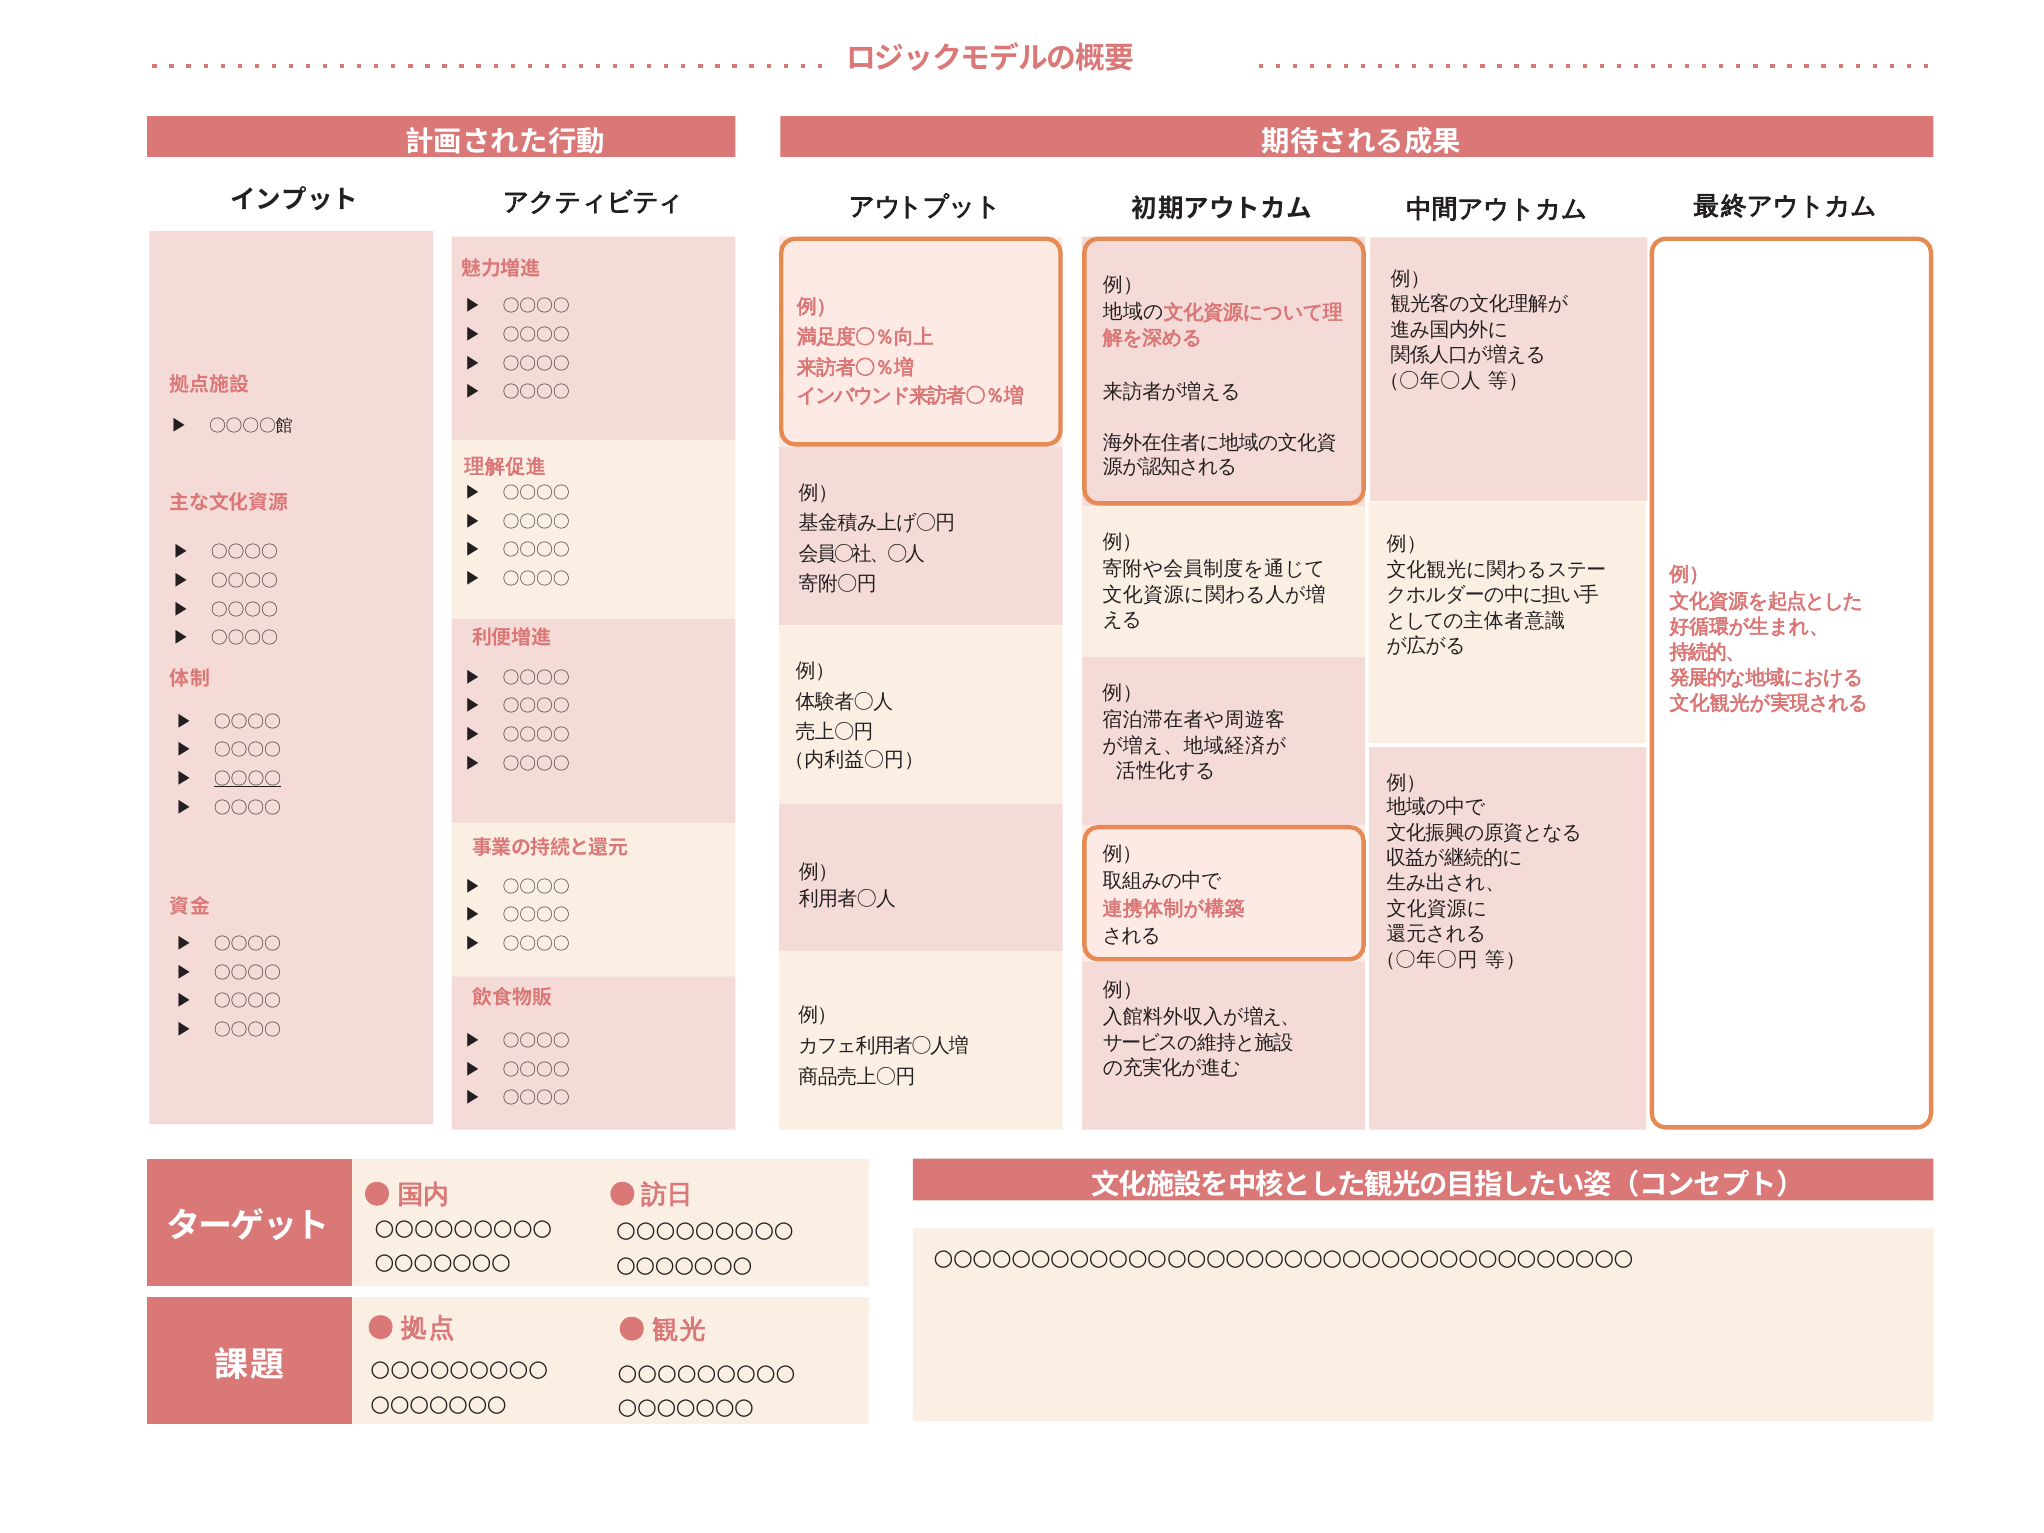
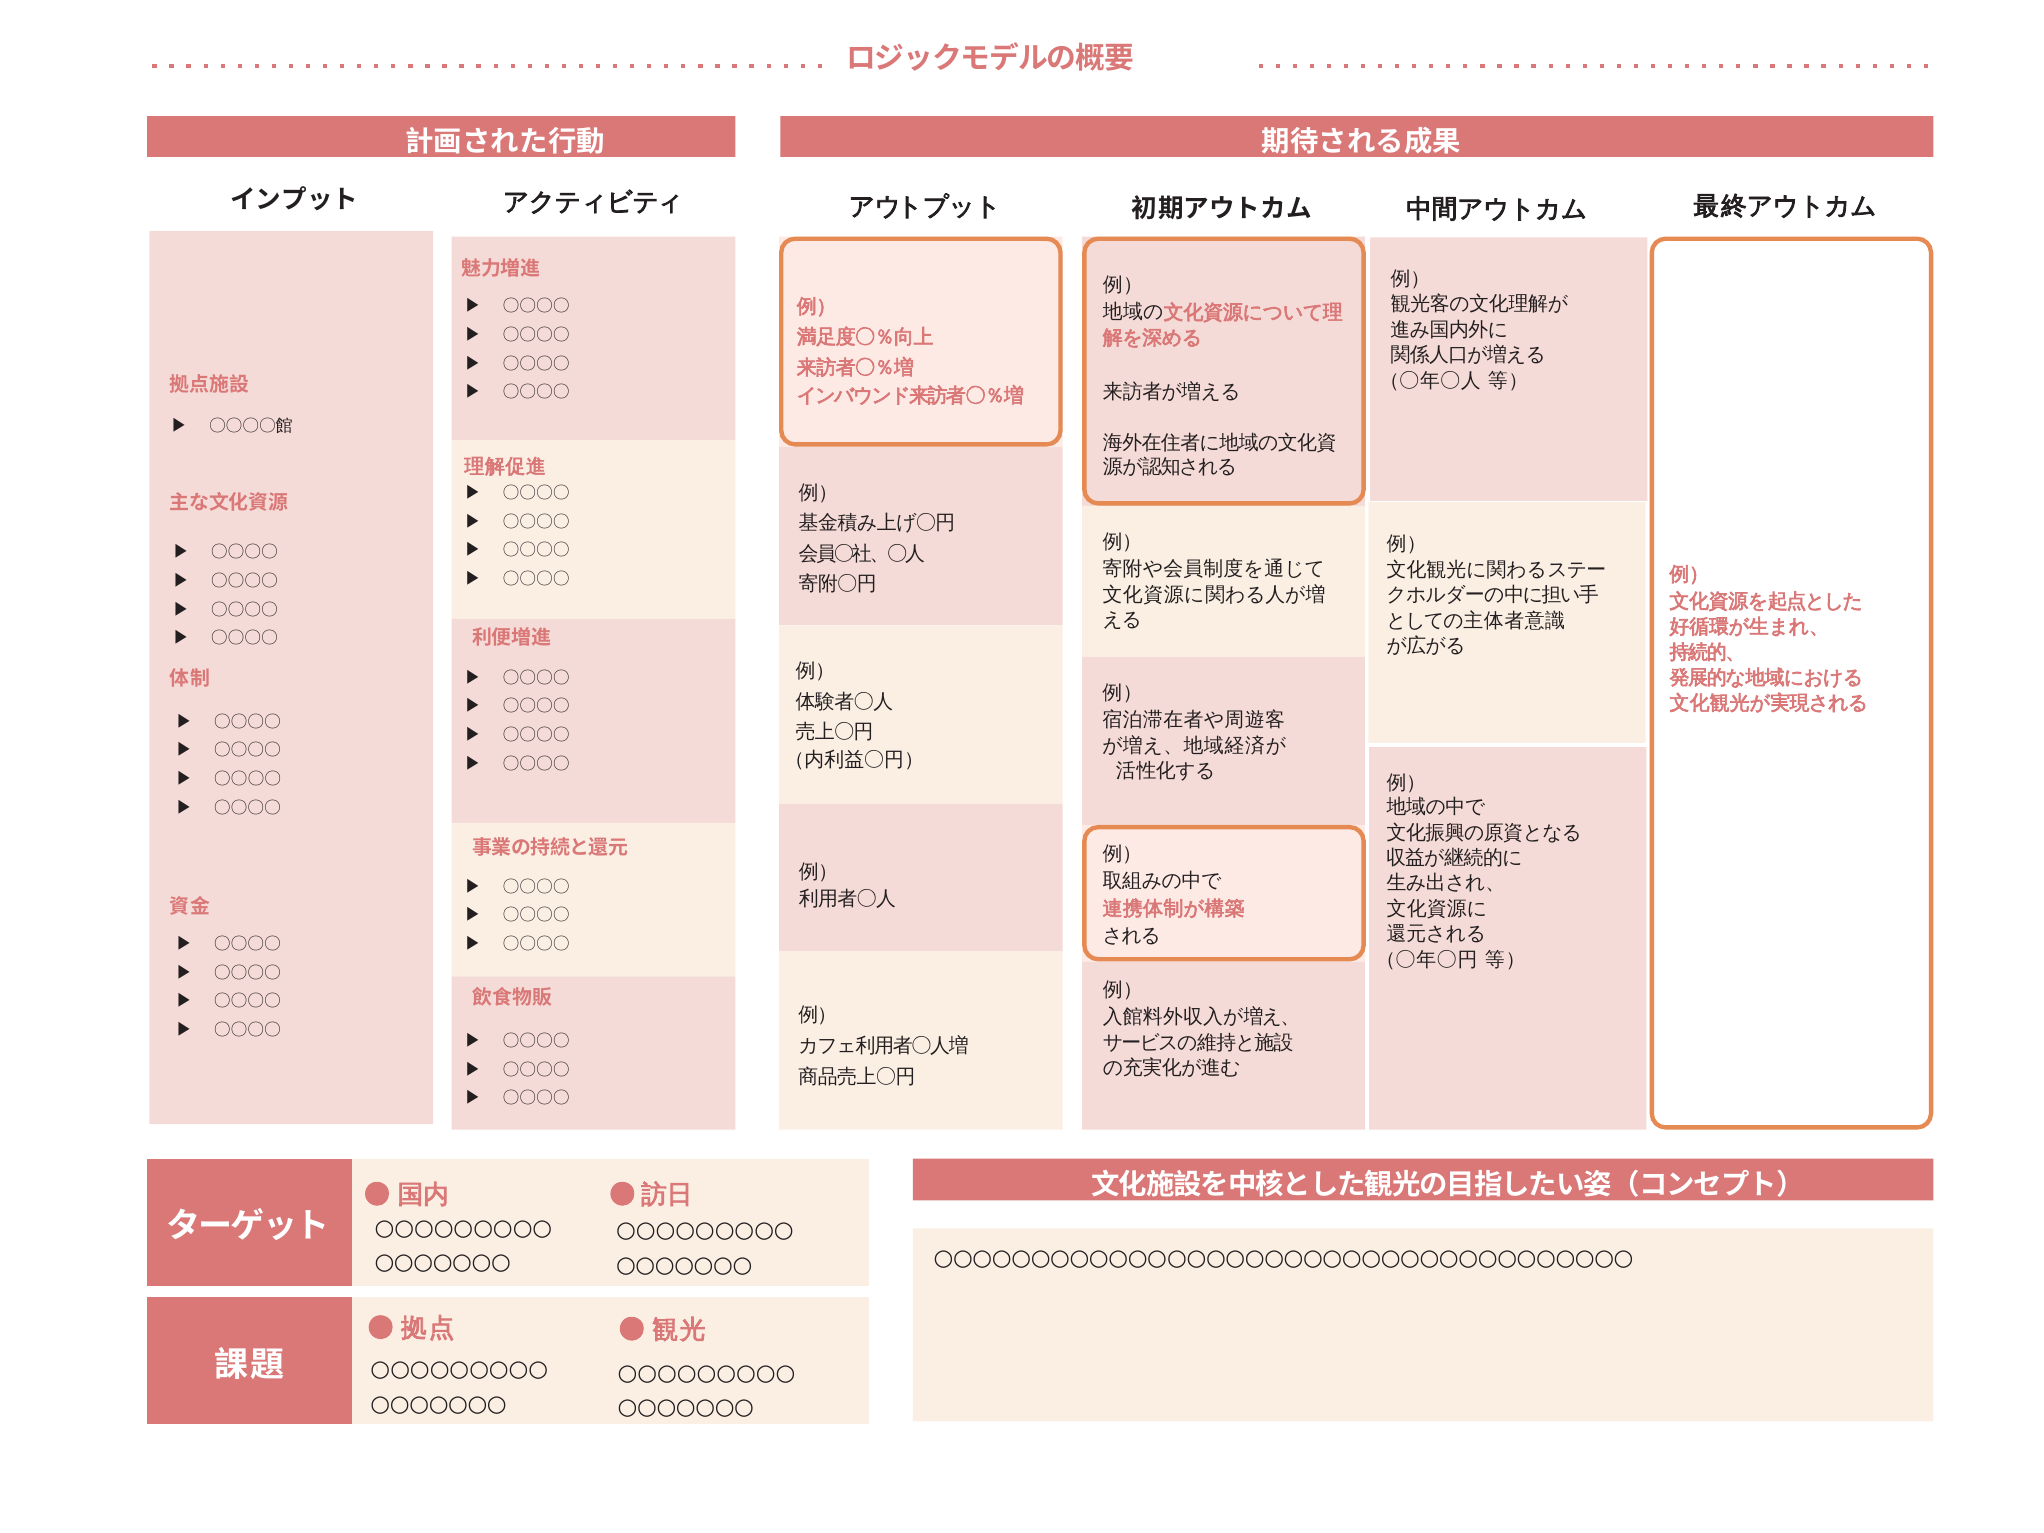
〇〇〇〇 underline: present -> none (247, 779)
